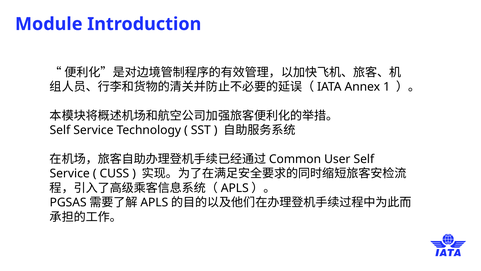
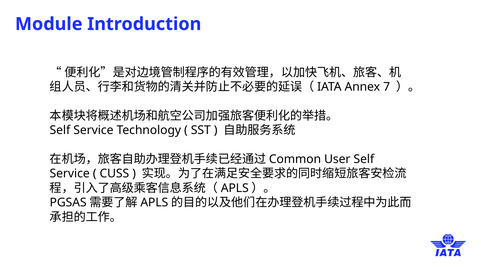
1: 1 -> 7 (387, 87)
